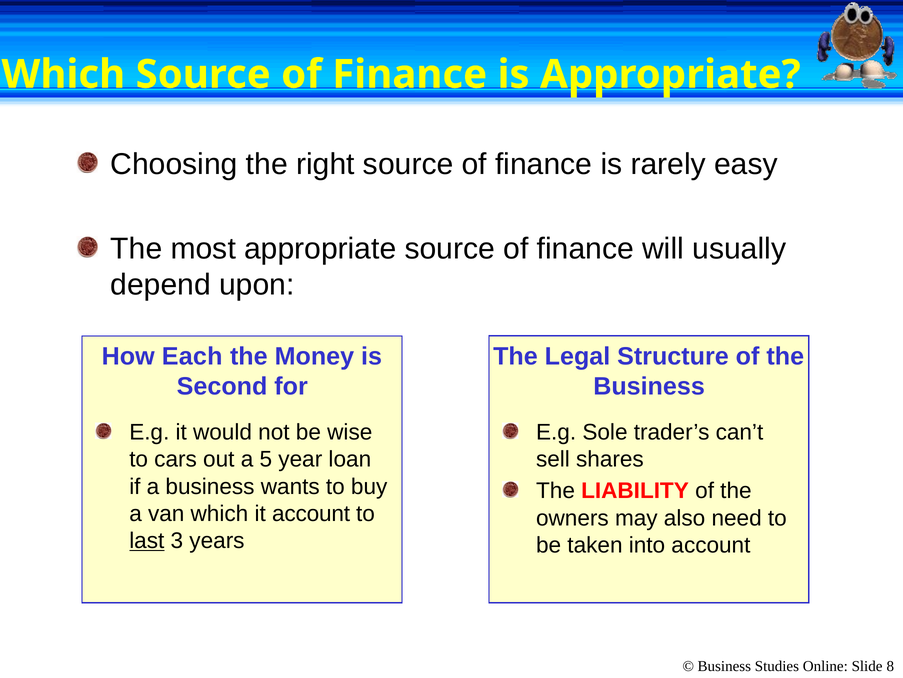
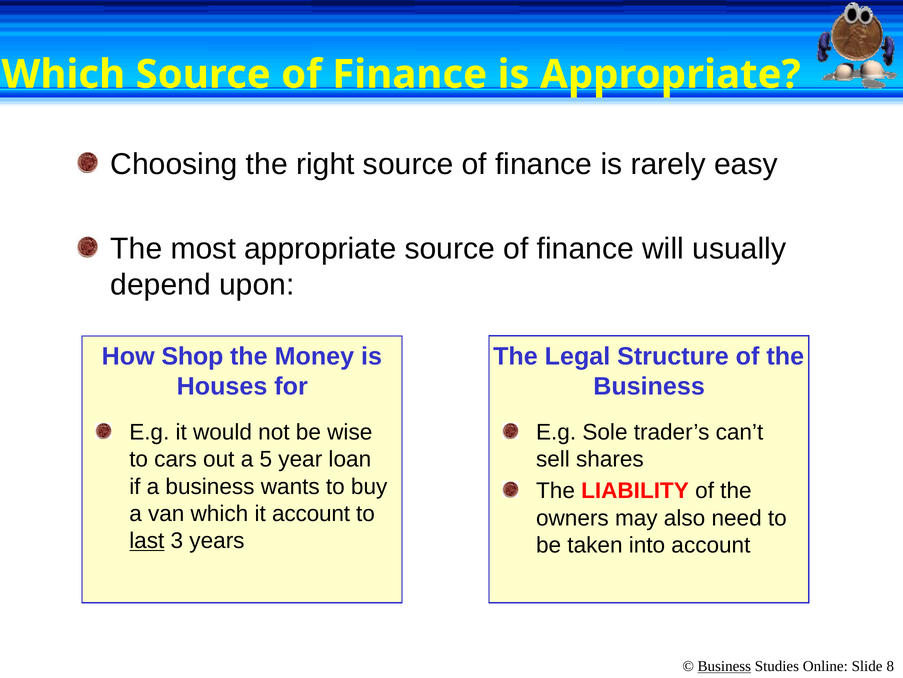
Each: Each -> Shop (192, 356)
Second: Second -> Houses (222, 386)
Business underline: none -> present (724, 666)
